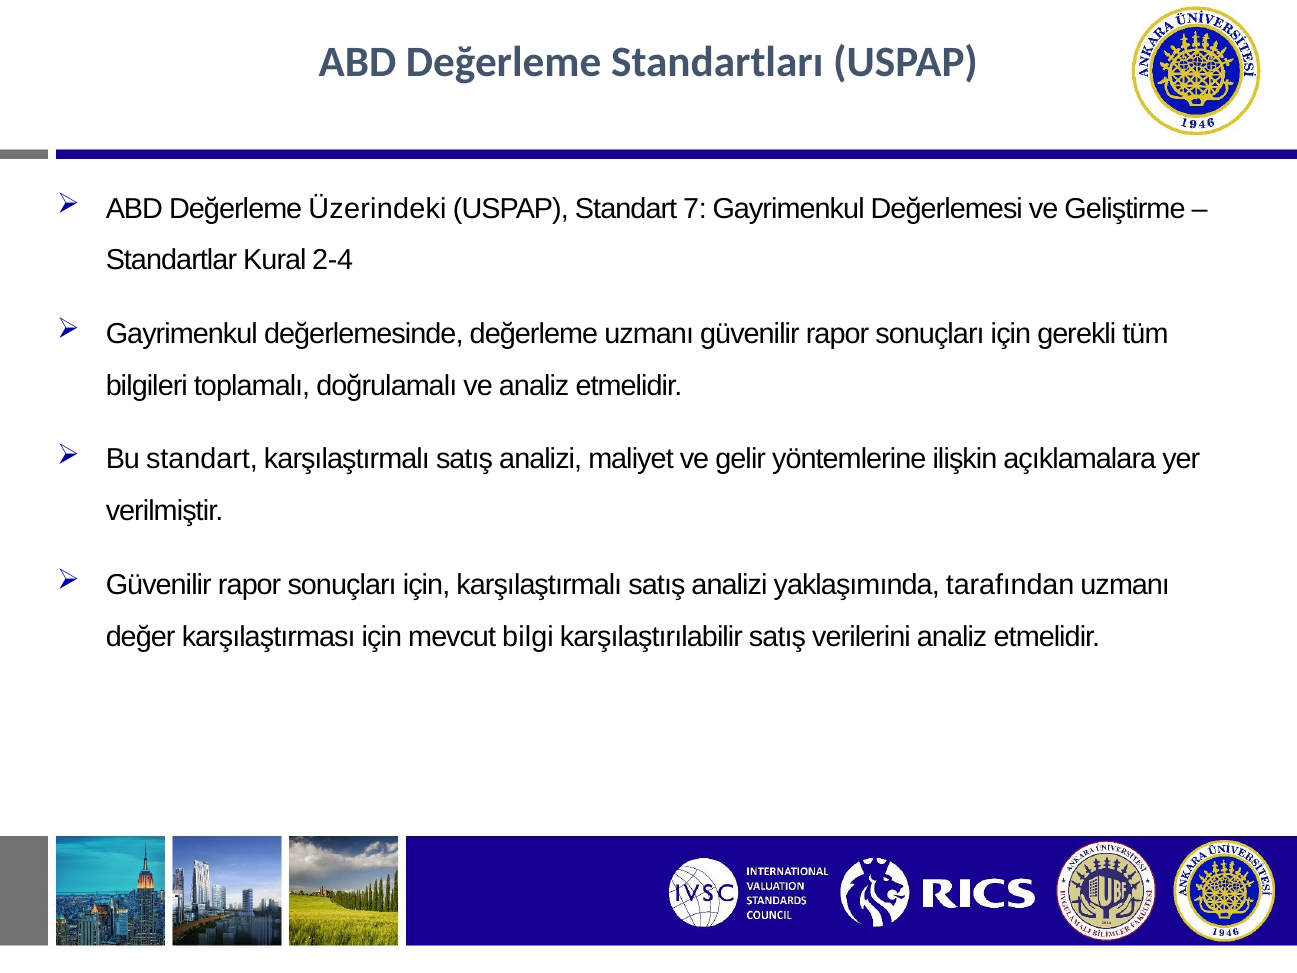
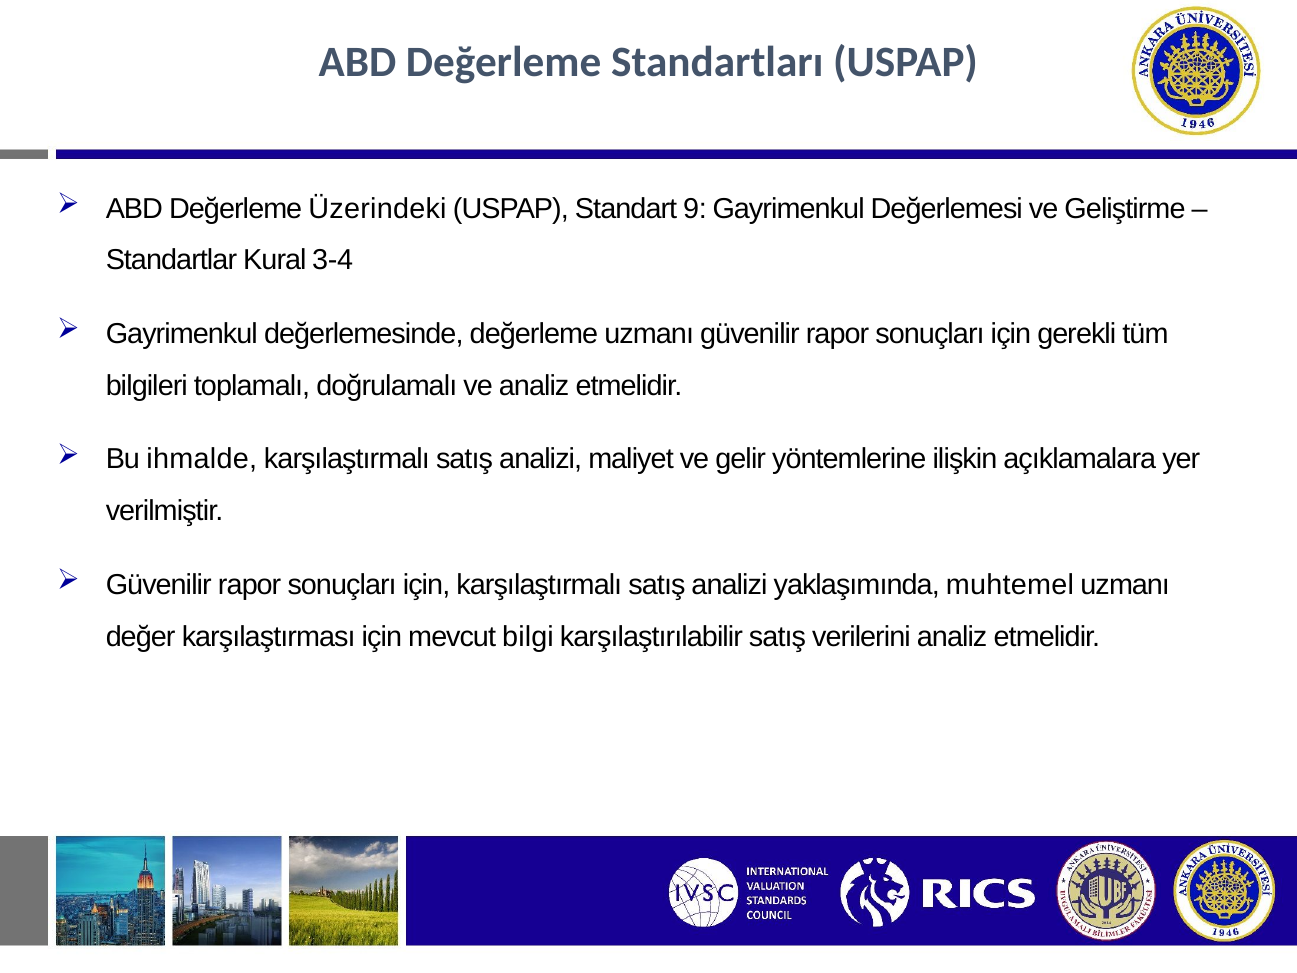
7: 7 -> 9 (695, 209)
2-4: 2-4 -> 3-4 (333, 260)
Bu standart: standart -> ihmalde (202, 459)
tarafından: tarafından -> muhtemel (1010, 585)
